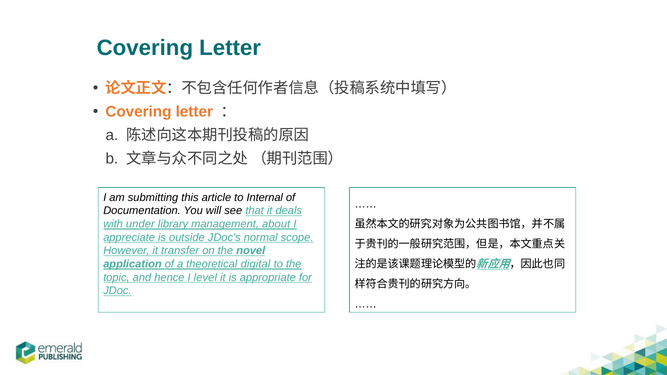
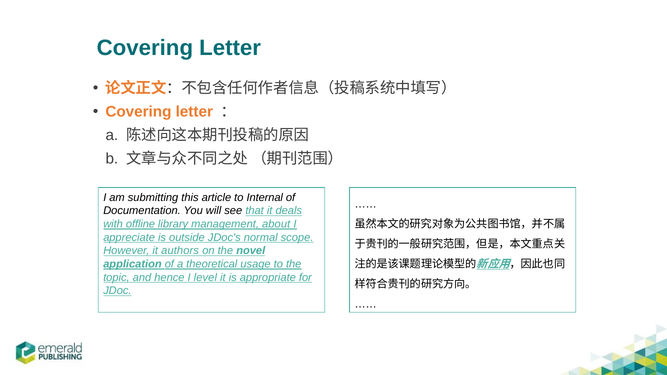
under: under -> offline (141, 224)
transfer: transfer -> authors (180, 251)
digital: digital -> usage (256, 264)
